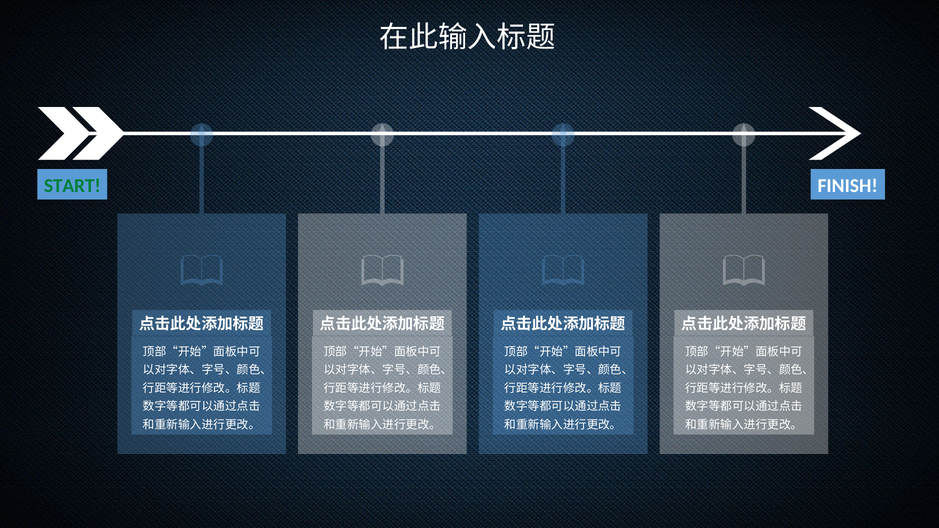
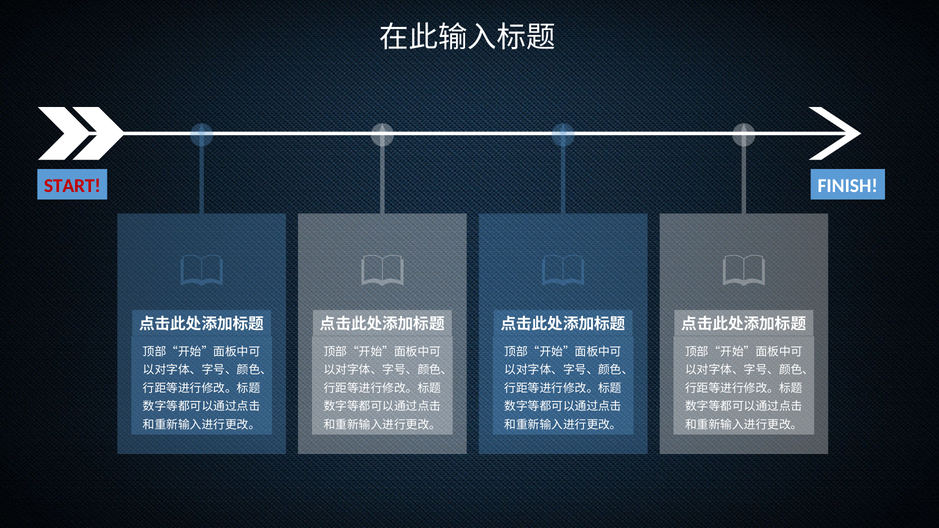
START colour: green -> red (72, 186)
